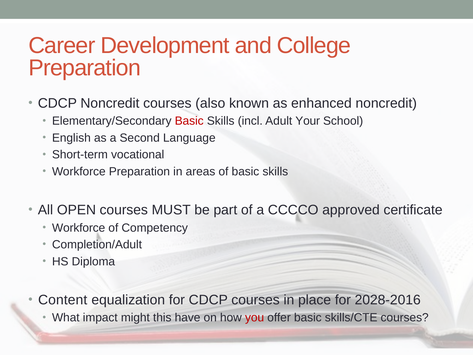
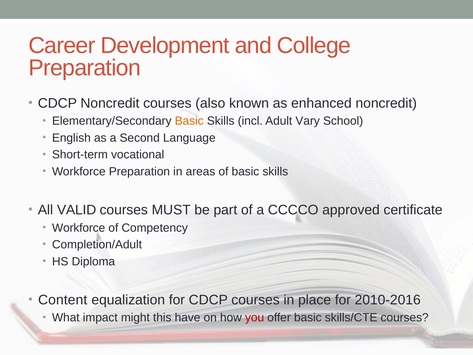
Basic colour: red -> orange (189, 121)
Your: Your -> Vary (308, 121)
OPEN: OPEN -> VALID (77, 210)
2028-2016: 2028-2016 -> 2010-2016 (388, 300)
